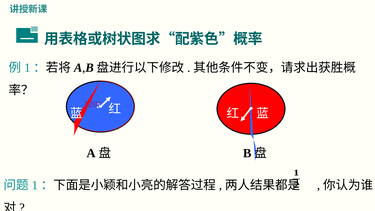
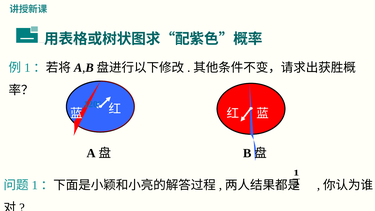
120° colour: purple -> blue (93, 104)
